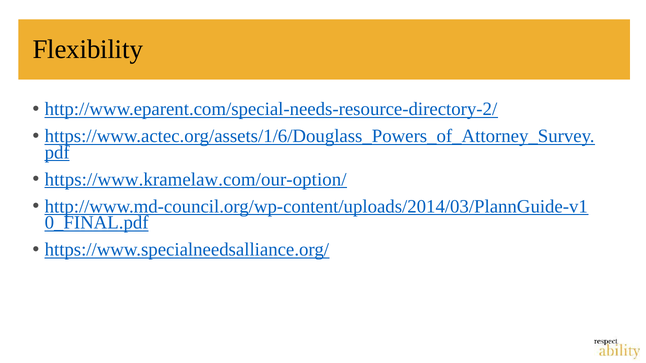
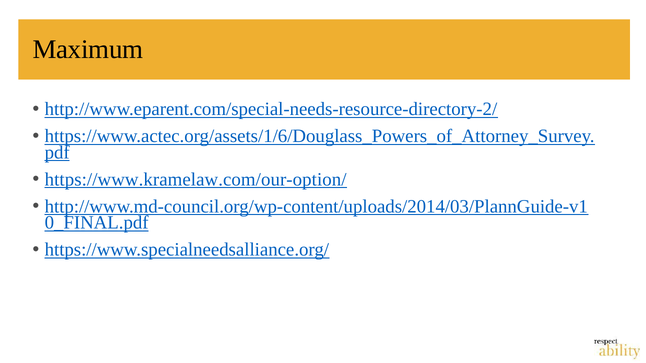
Flexibility: Flexibility -> Maximum (88, 49)
